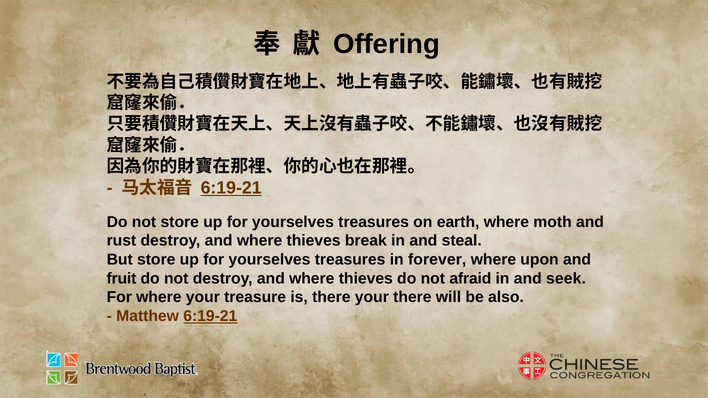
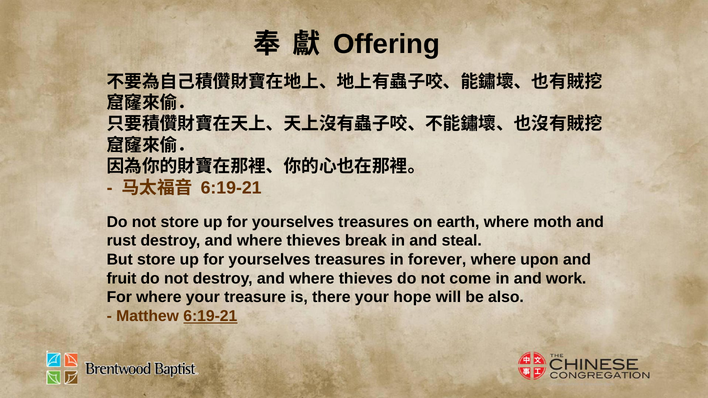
6:19-21 underline: present -> none (231, 188)
afraid: afraid -> come (470, 279)
seek: seek -> work (566, 279)
your there: there -> hope (412, 297)
